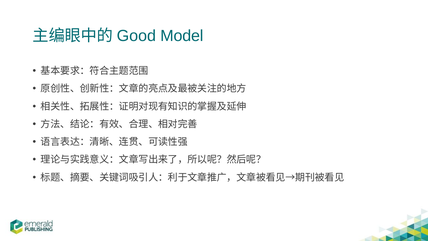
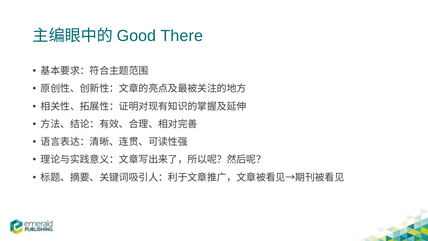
Model: Model -> There (182, 36)
